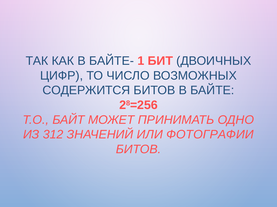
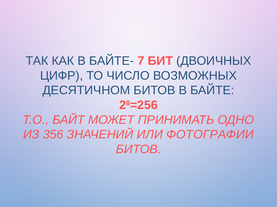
1: 1 -> 7 (141, 61)
СОДЕРЖИТСЯ: СОДЕРЖИТСЯ -> ДЕСЯТИЧНОМ (86, 91)
312: 312 -> 356 (53, 135)
